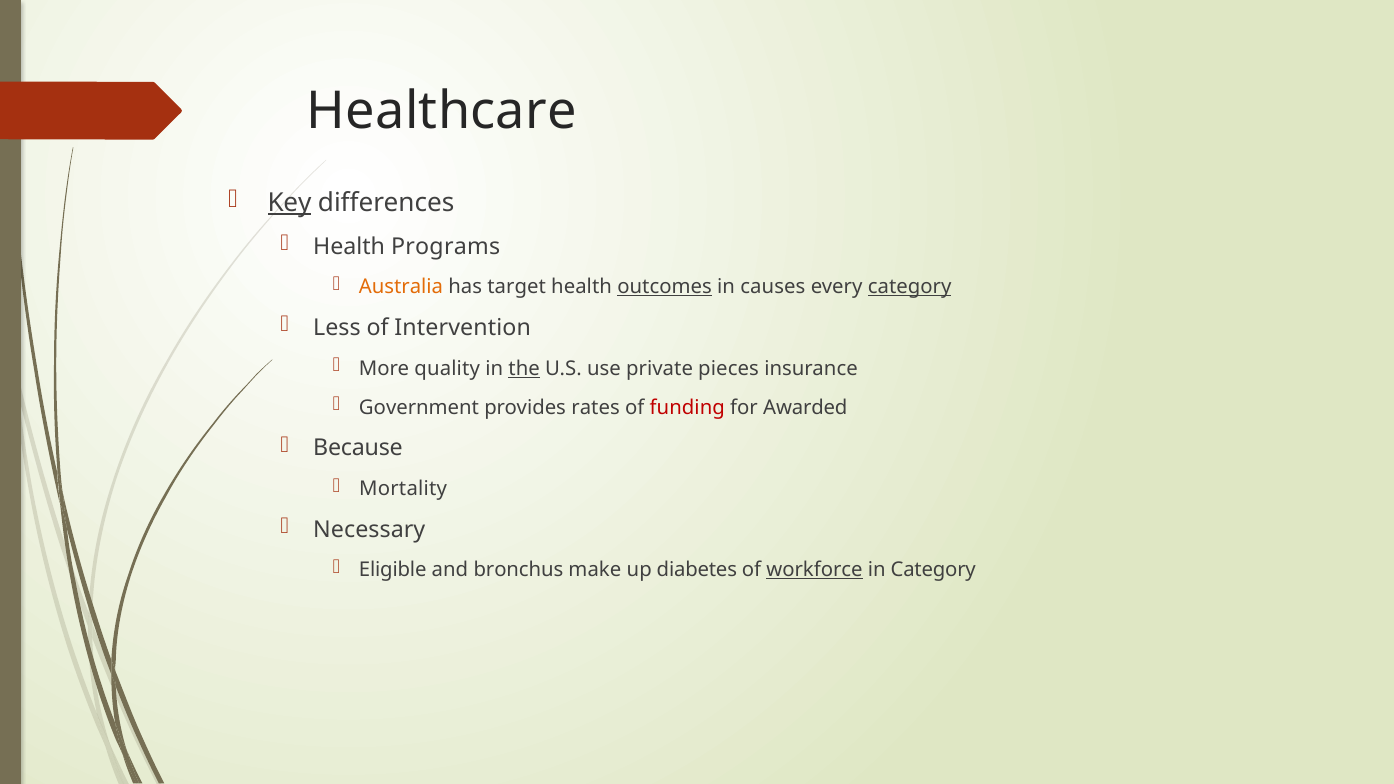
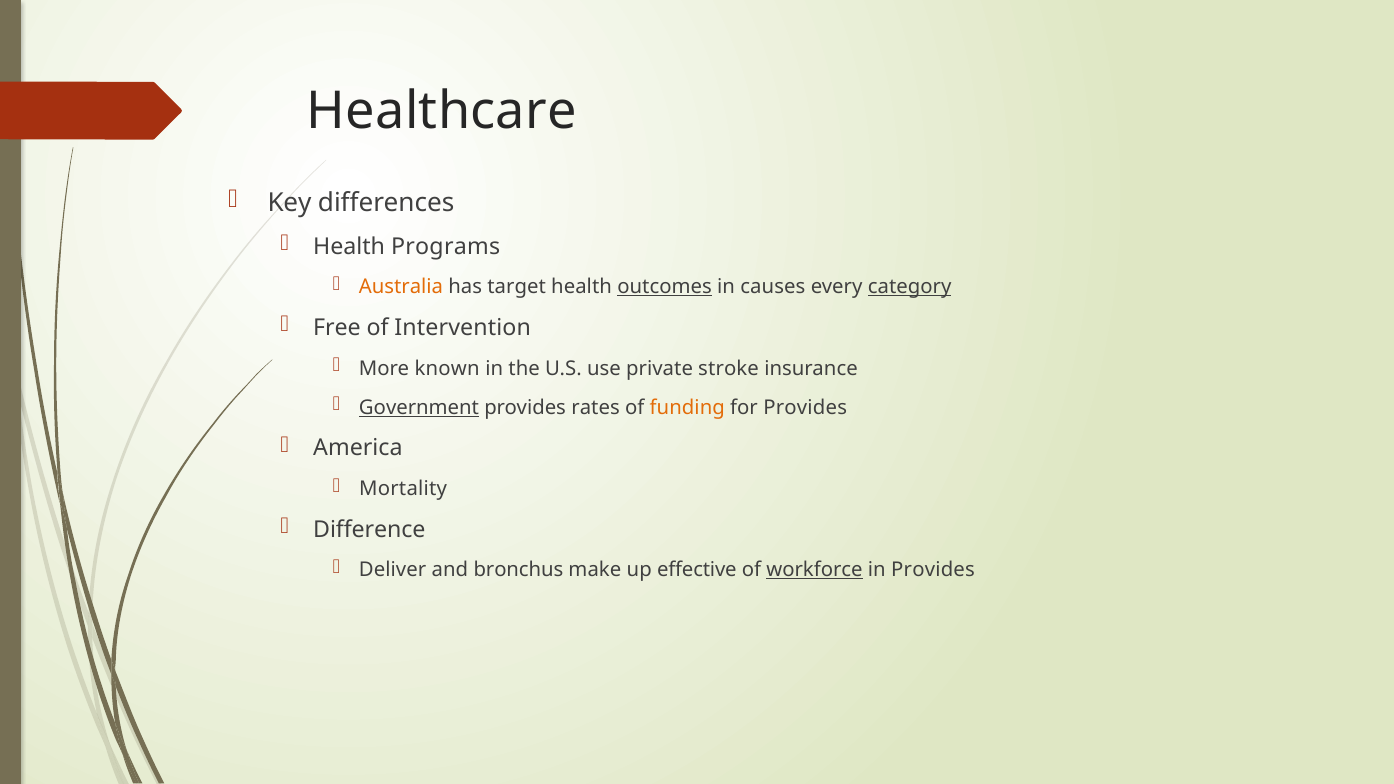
Key underline: present -> none (289, 203)
Less: Less -> Free (337, 328)
quality: quality -> known (447, 369)
the underline: present -> none (524, 369)
pieces: pieces -> stroke (729, 369)
Government underline: none -> present (419, 407)
funding colour: red -> orange (687, 407)
for Awarded: Awarded -> Provides (805, 407)
Because: Because -> America (358, 448)
Necessary: Necessary -> Difference (369, 530)
Eligible: Eligible -> Deliver (393, 570)
diabetes: diabetes -> effective (697, 570)
in Category: Category -> Provides (933, 570)
